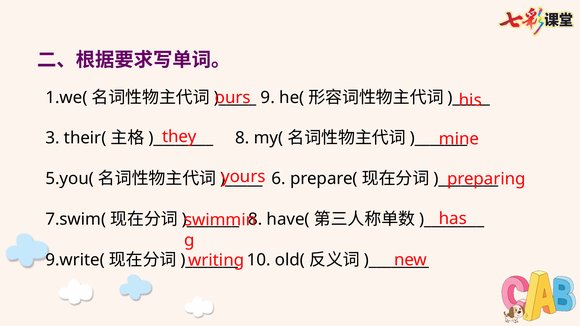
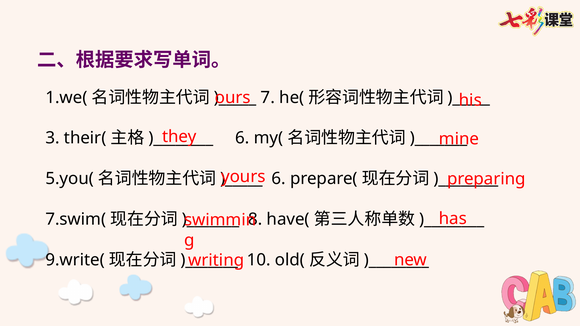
9: 9 -> 7 (268, 98)
8: 8 -> 6 (242, 138)
